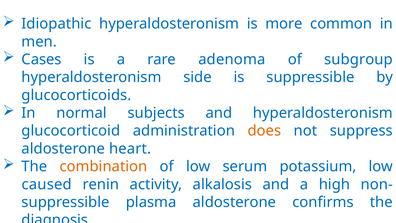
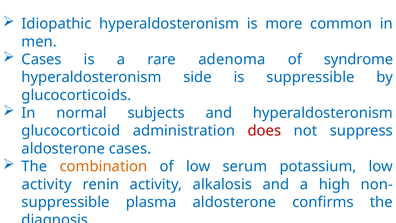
subgroup: subgroup -> syndrome (359, 59)
does colour: orange -> red (264, 131)
aldosterone heart: heart -> cases (130, 149)
caused: caused -> activity (47, 184)
